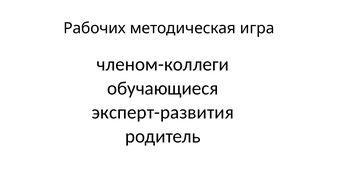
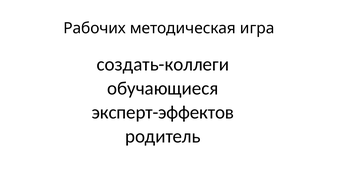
членом-коллеги: членом-коллеги -> создать-коллеги (163, 64)
эксперт-развития: эксперт-развития -> эксперт-эффектов (163, 112)
